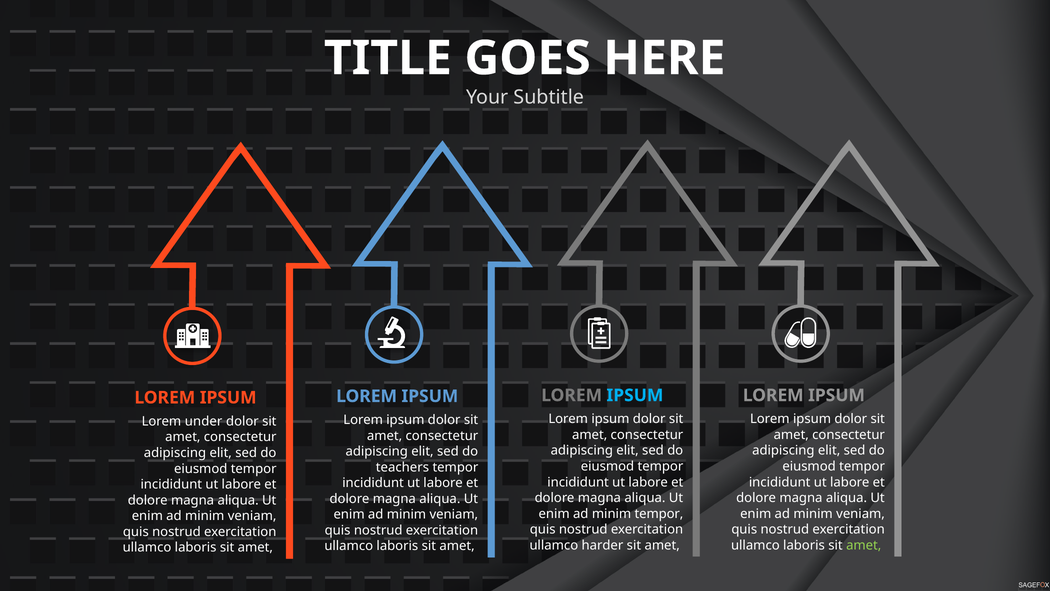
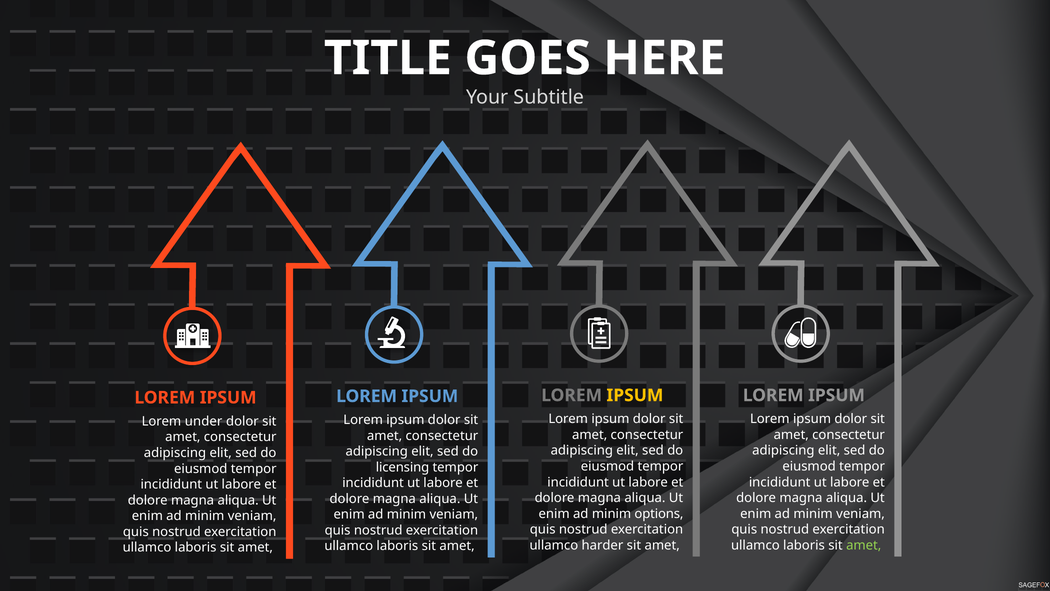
IPSUM colour: light blue -> yellow (635, 395)
teachers: teachers -> licensing (402, 467)
minim tempor: tempor -> options (659, 513)
